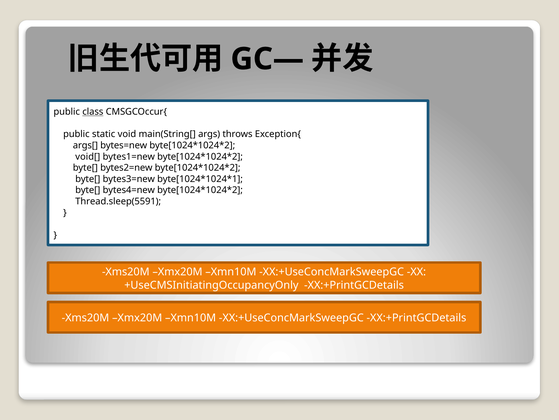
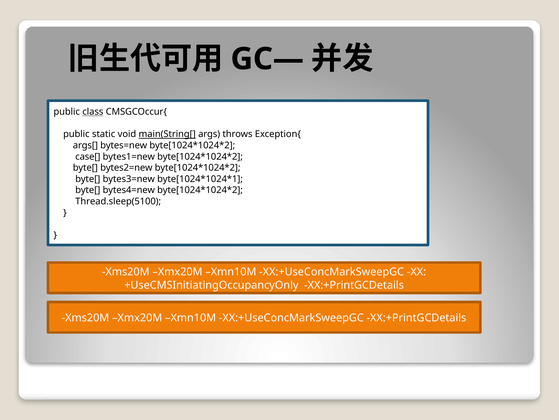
main(String[ underline: none -> present (167, 134)
void[: void[ -> case[ (88, 156)
Thread.sleep(5591: Thread.sleep(5591 -> Thread.sleep(5100 (118, 201)
